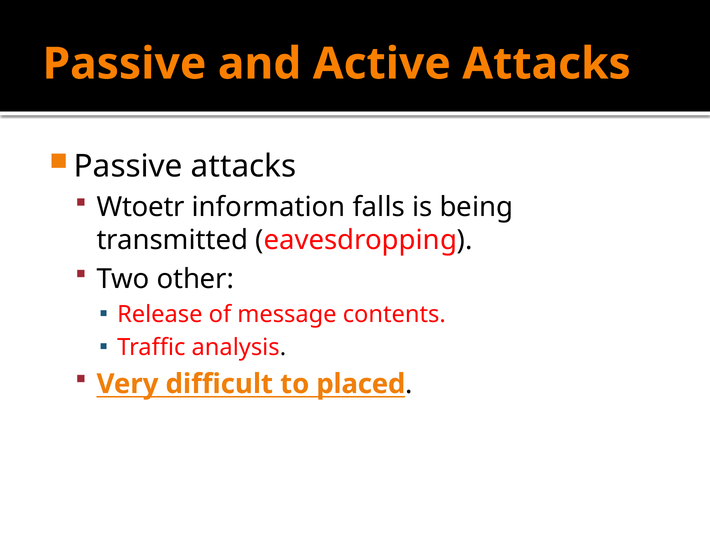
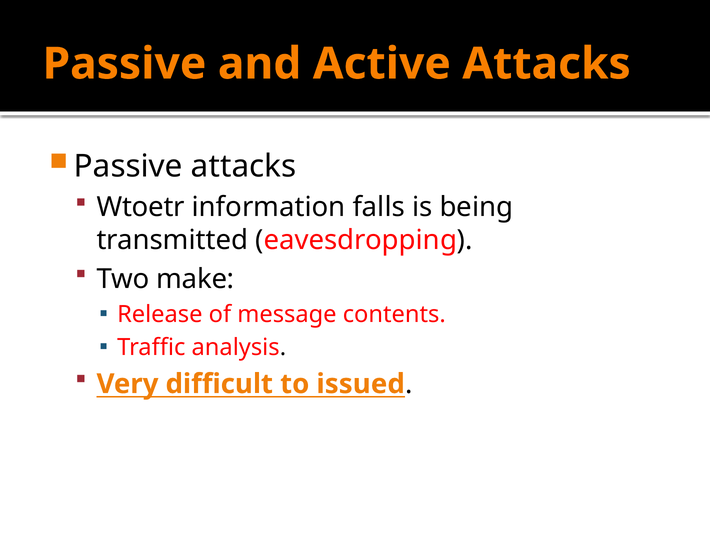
other: other -> make (195, 279)
placed: placed -> issued (361, 384)
